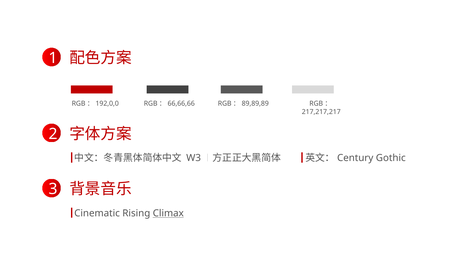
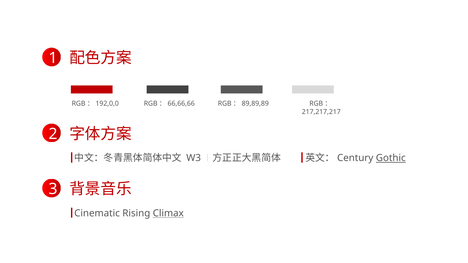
Gothic underline: none -> present (391, 158)
